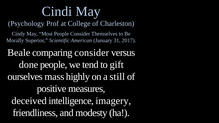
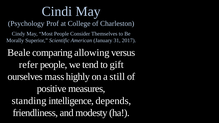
comparing consider: consider -> allowing (92, 53)
done: done -> refer (29, 65)
deceived: deceived -> standing (29, 101)
imagery: imagery -> depends (113, 101)
